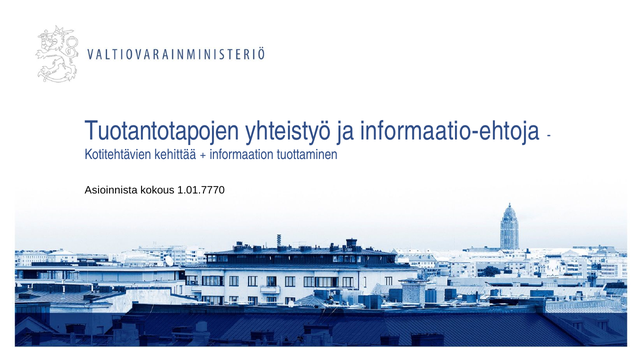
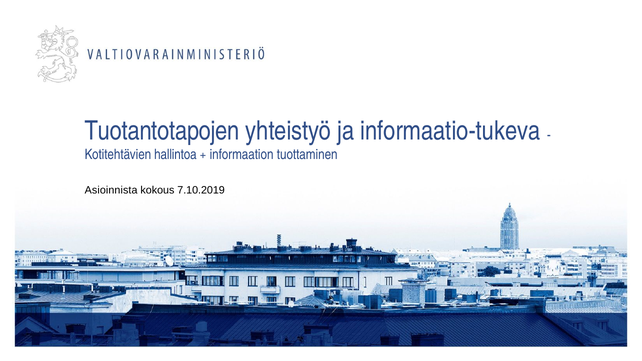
informaatio-ehtoja: informaatio-ehtoja -> informaatio-tukeva (450, 131)
kehittää: kehittää -> hallintoa (175, 155)
1.01.7770: 1.01.7770 -> 7.10.2019 (201, 190)
